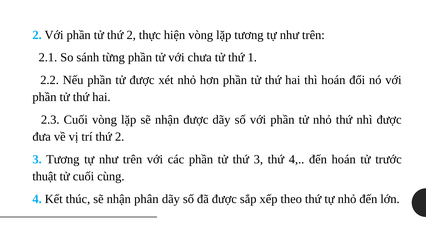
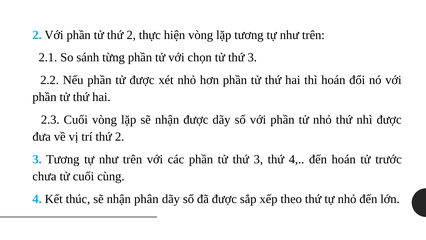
chưa: chưa -> chọn (200, 57)
1: 1 -> 3 (252, 57)
thuật: thuật -> chưa (44, 176)
